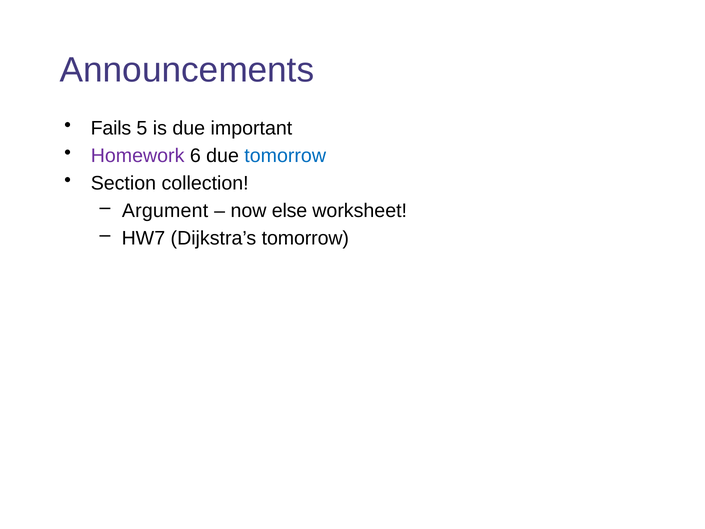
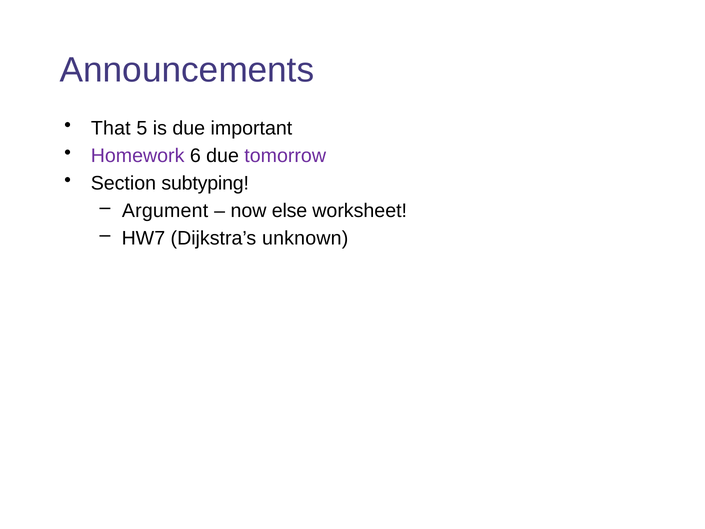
Fails: Fails -> That (111, 128)
tomorrow colour: blue -> purple (285, 156)
collection: collection -> subtyping (205, 183)
Dijkstra’s tomorrow: tomorrow -> unknown (305, 238)
